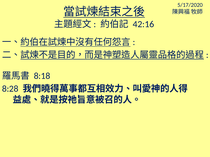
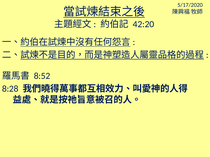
42:16: 42:16 -> 42:20 (143, 24)
8:18: 8:18 -> 8:52 (42, 76)
